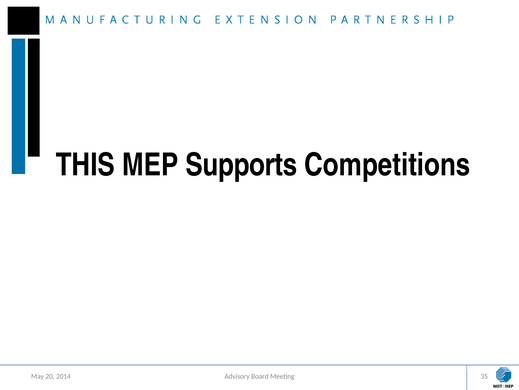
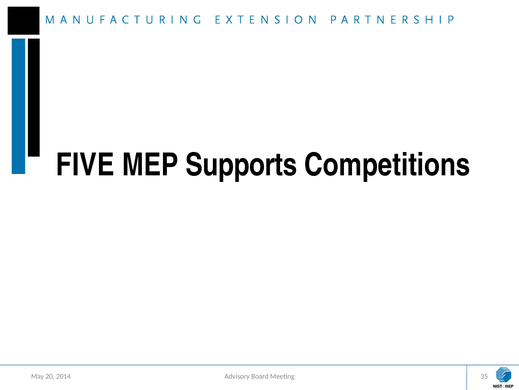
THIS: THIS -> FIVE (85, 165)
